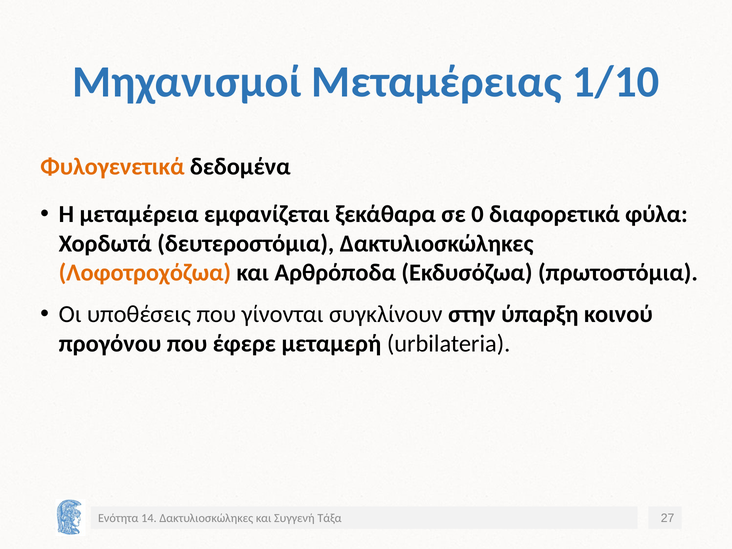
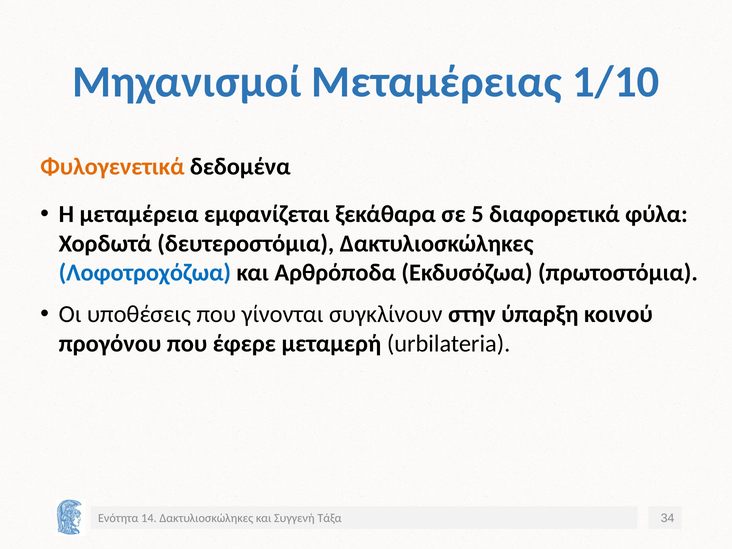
0: 0 -> 5 (478, 214)
Λοφοτροχόζωα colour: orange -> blue (145, 273)
27: 27 -> 34 (668, 518)
